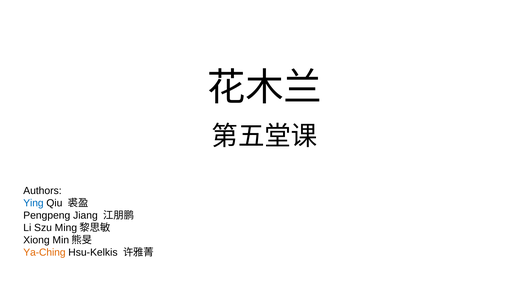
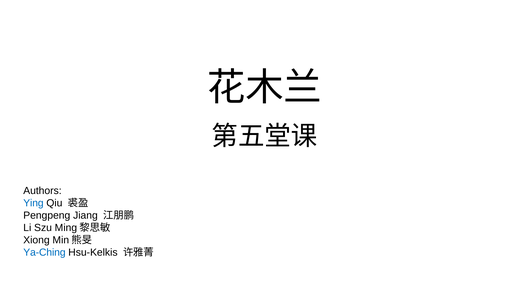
Ya-Ching colour: orange -> blue (44, 252)
